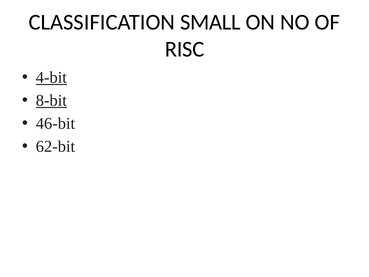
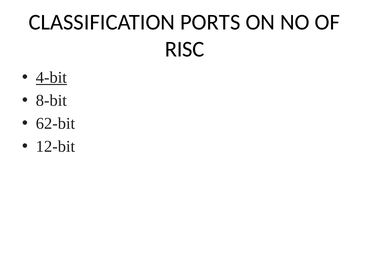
SMALL: SMALL -> PORTS (210, 22)
8-bit underline: present -> none (51, 100)
46-bit: 46-bit -> 62-bit (56, 123)
62-bit: 62-bit -> 12-bit (56, 146)
